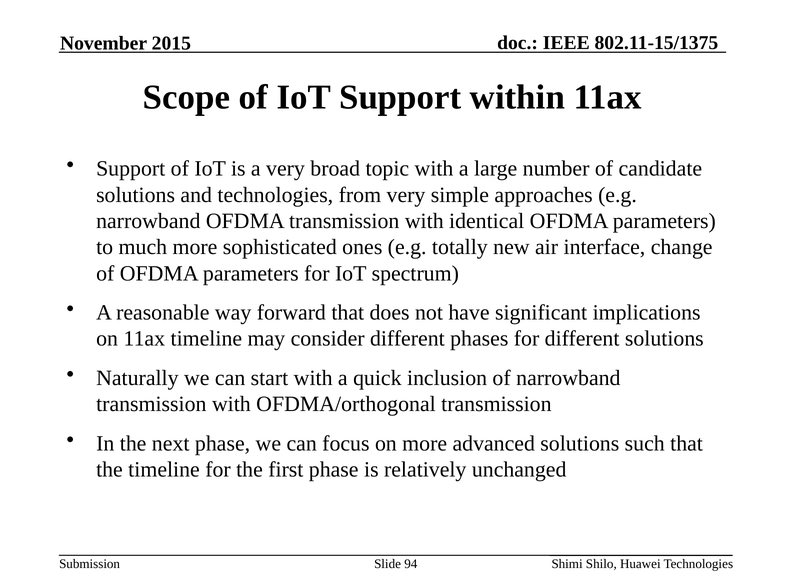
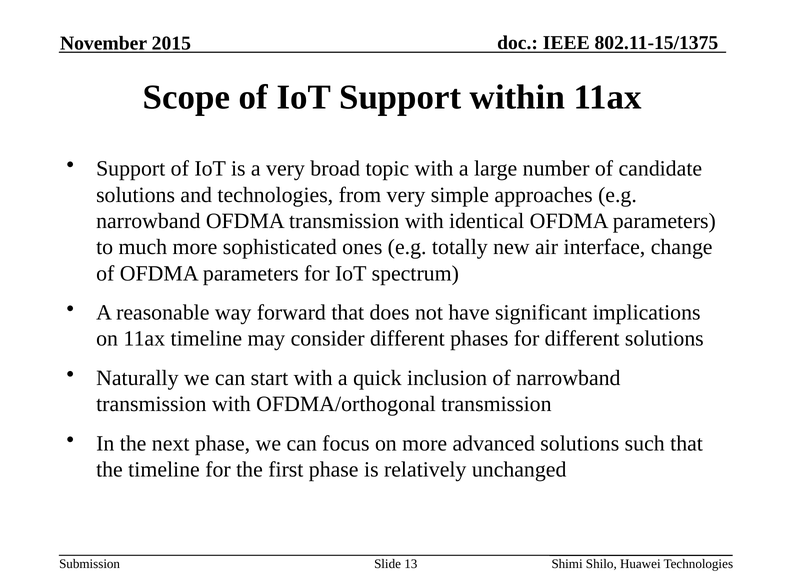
94: 94 -> 13 (411, 565)
